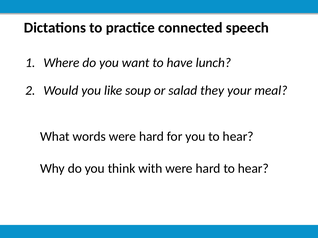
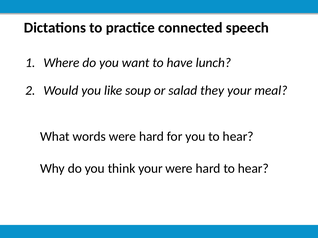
think with: with -> your (150, 169)
